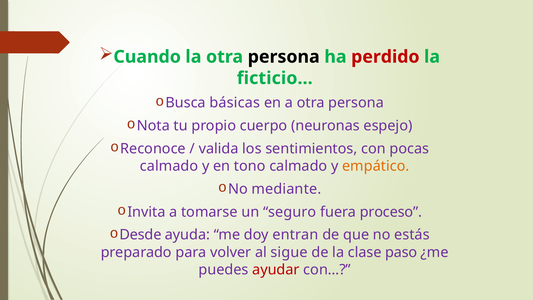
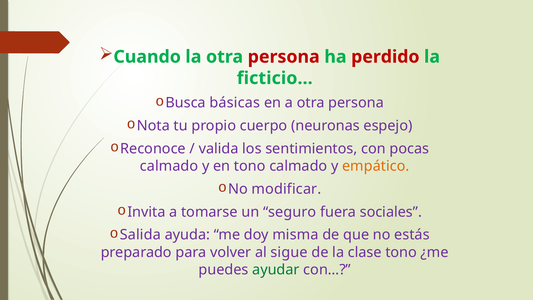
persona colour: black -> red (284, 57)
mediante: mediante -> modificar (286, 189)
proceso: proceso -> sociales (391, 212)
Desde: Desde -> Salida (140, 235)
entran: entran -> misma (295, 235)
clase paso: paso -> tono (401, 252)
ayudar colour: red -> green (276, 269)
